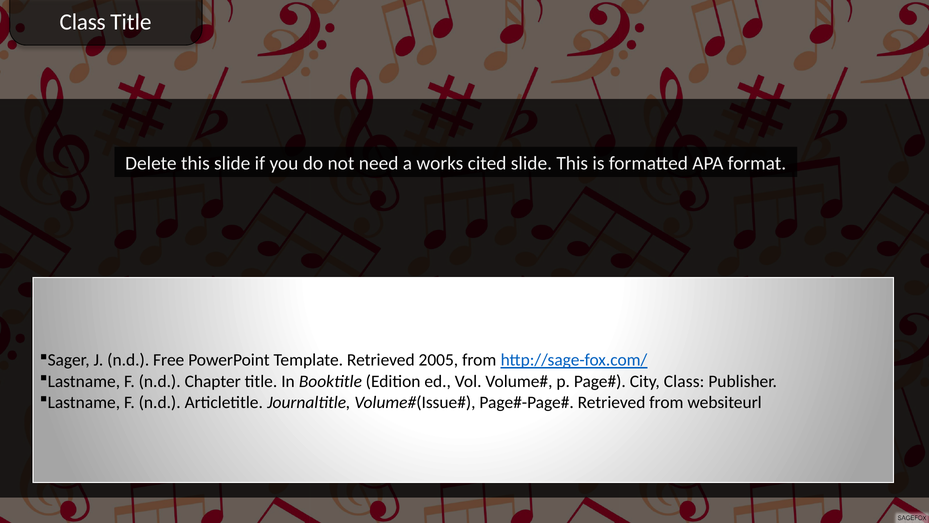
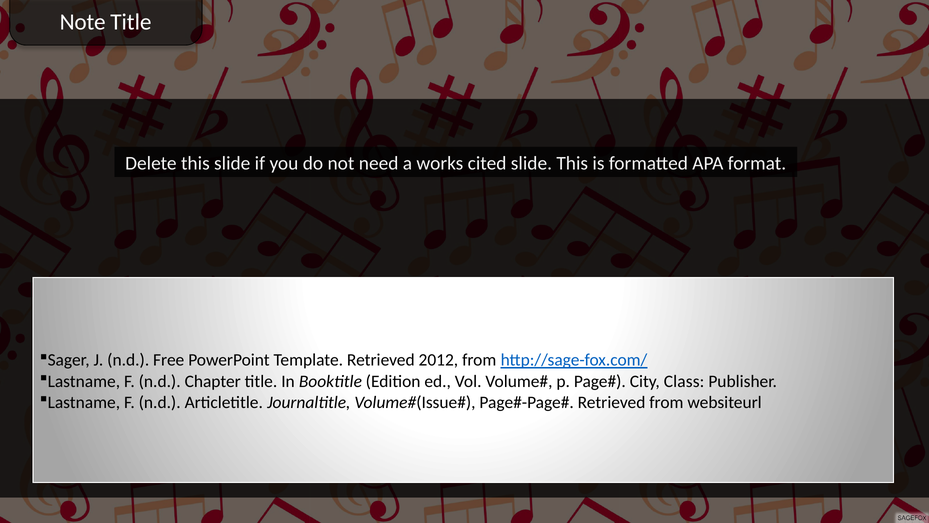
Class: Class -> Note (83, 22)
2005: 2005 -> 2012 (438, 360)
